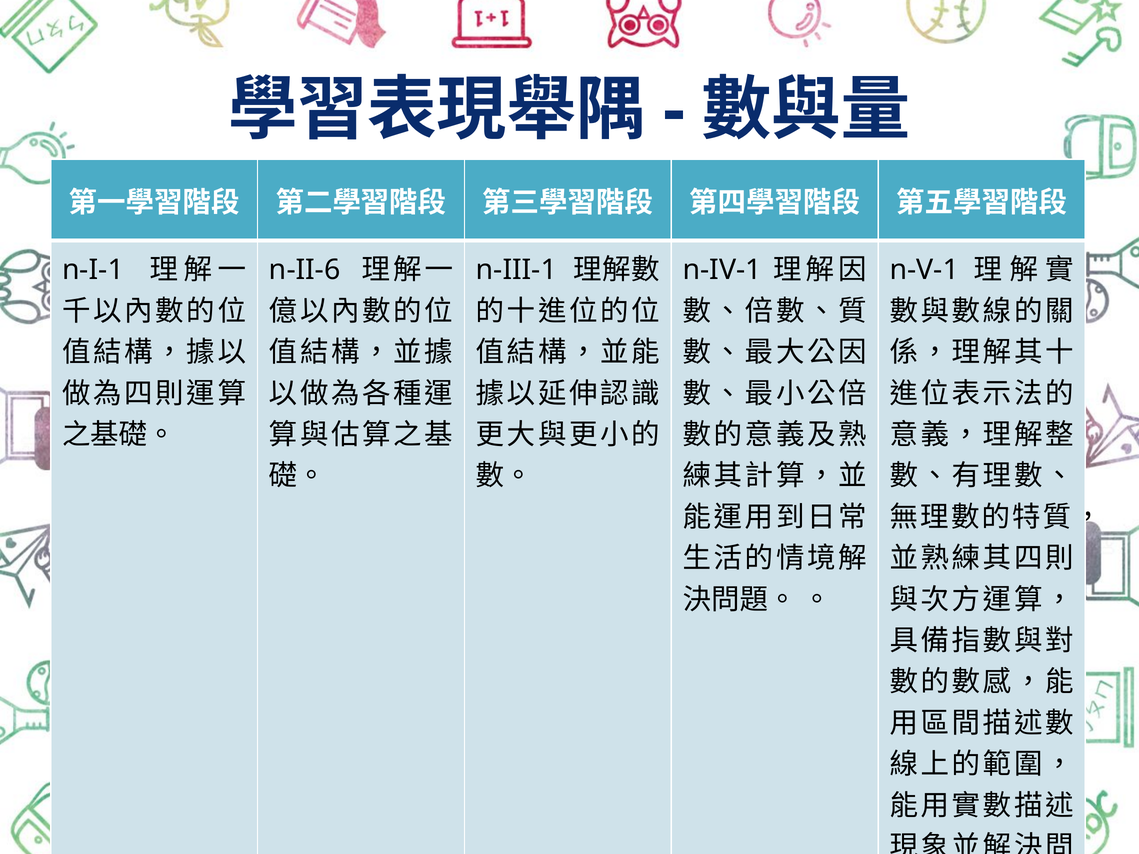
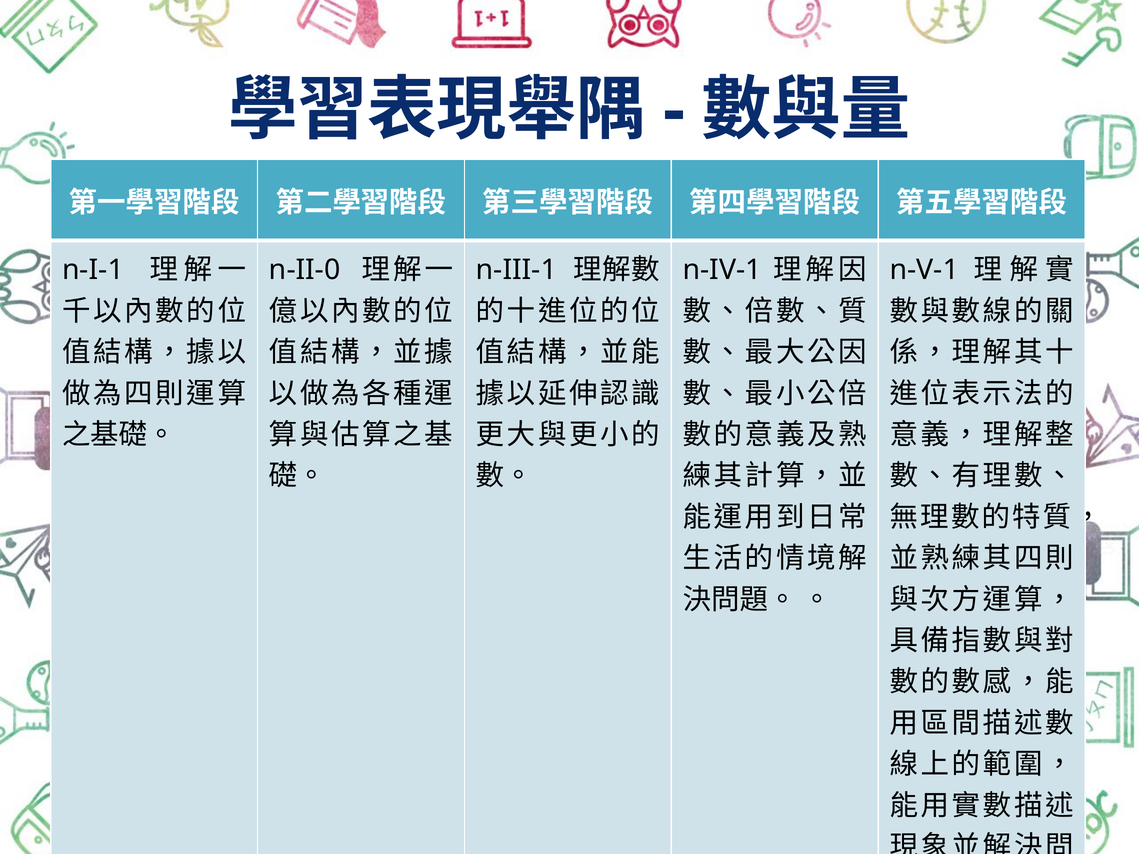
n-II-6: n-II-6 -> n-II-0 (305, 270)
